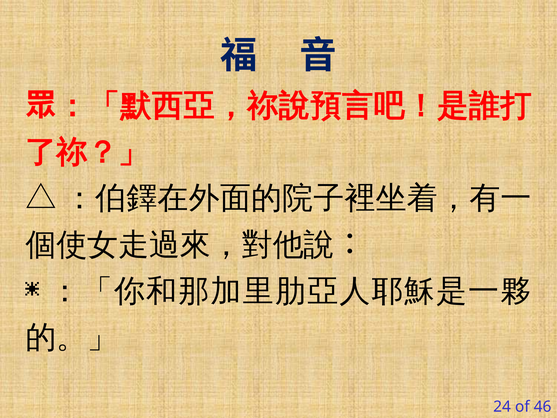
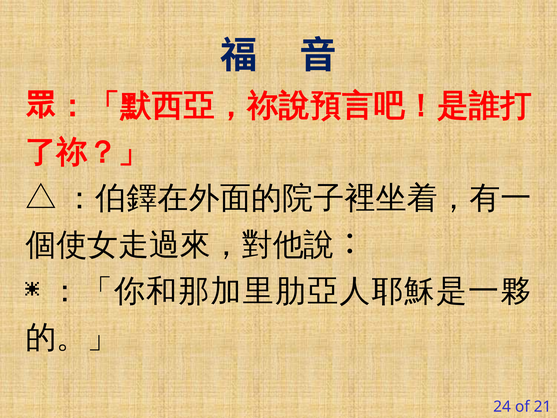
46: 46 -> 21 (543, 407)
